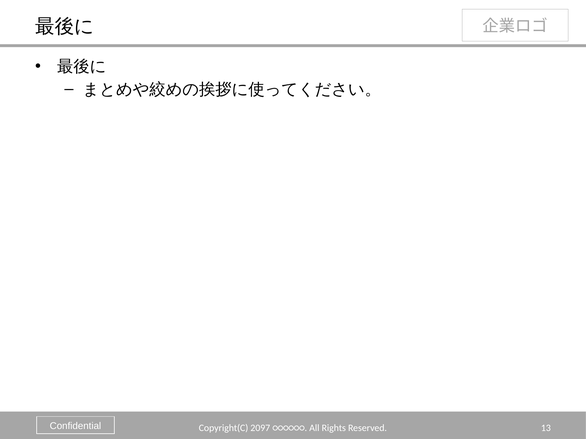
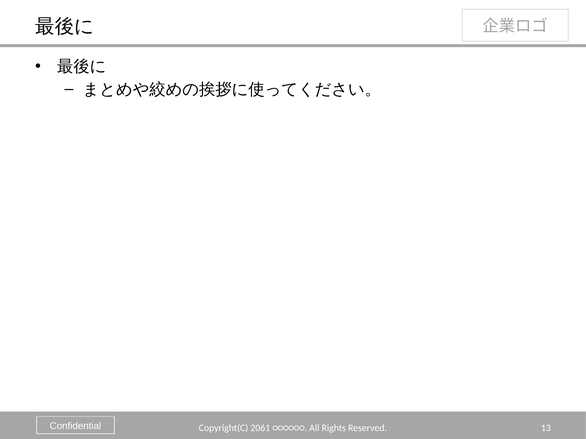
2097: 2097 -> 2061 (260, 428)
